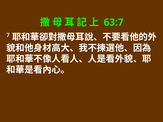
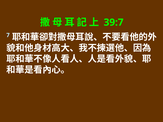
63:7: 63:7 -> 39:7 (114, 22)
